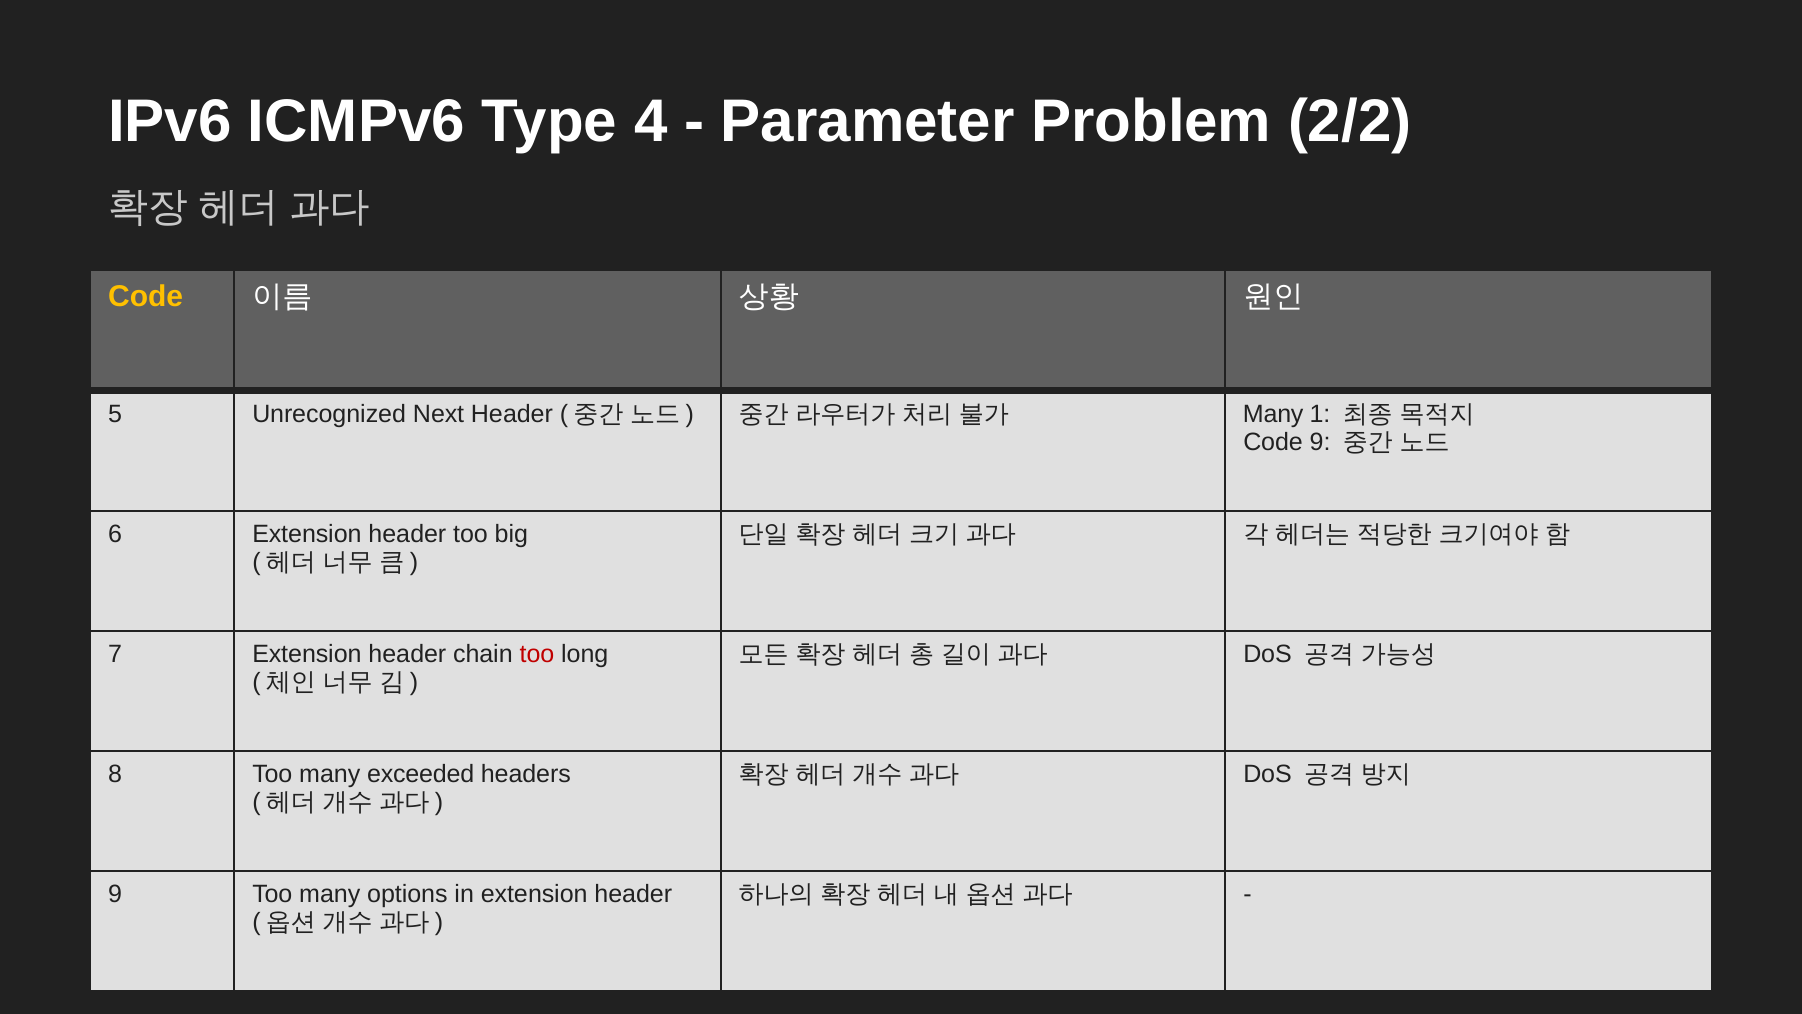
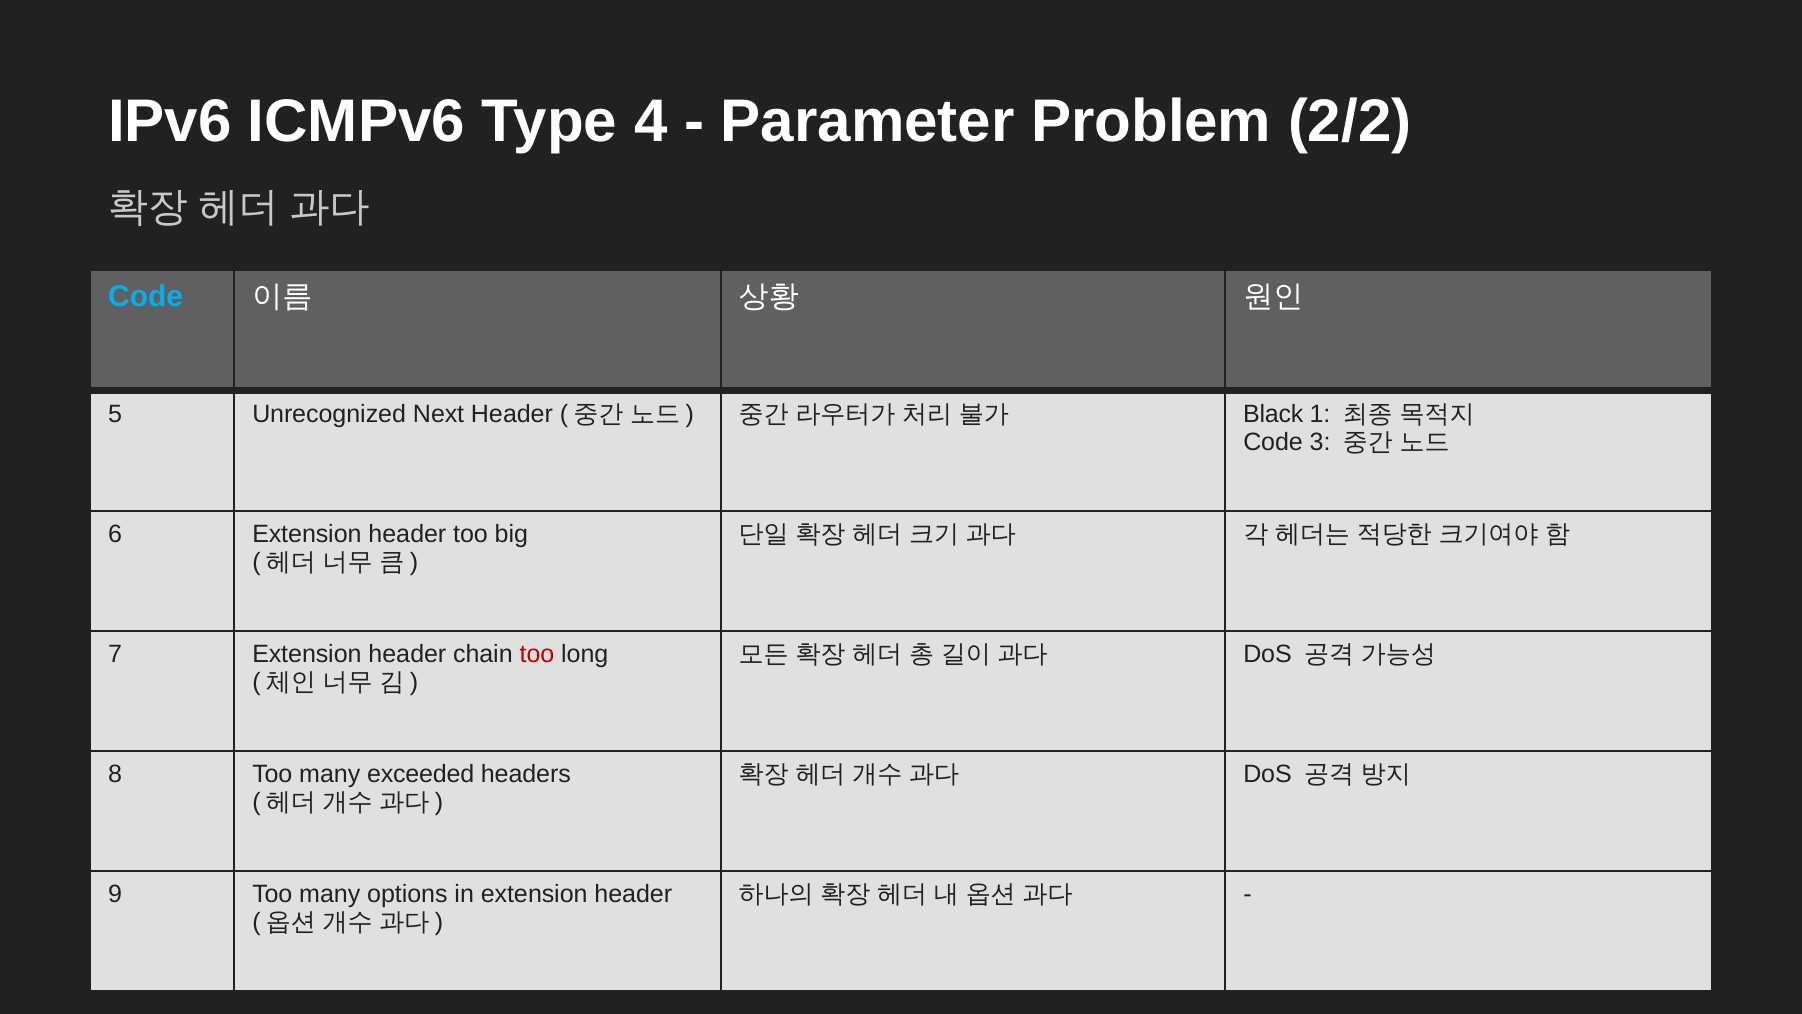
Code colour: yellow -> light blue (146, 297)
Many: Many -> Black (1273, 414)
Code 9: 9 -> 3 (1320, 442)
